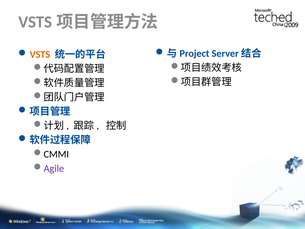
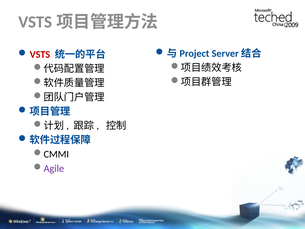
VSTS colour: orange -> red (40, 55)
